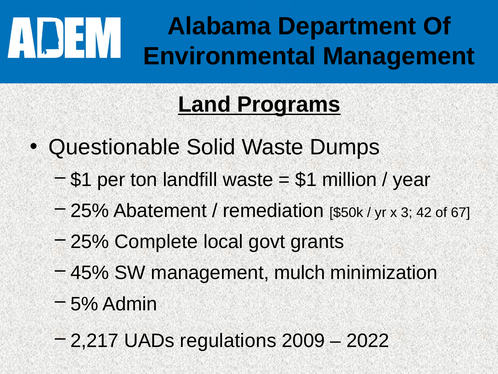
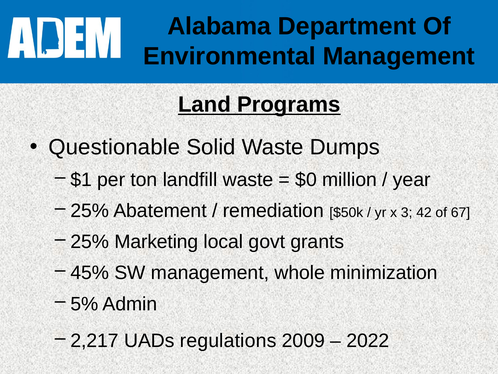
$1: $1 -> $0 (306, 180)
Complete: Complete -> Marketing (156, 242)
mulch: mulch -> whole (300, 273)
